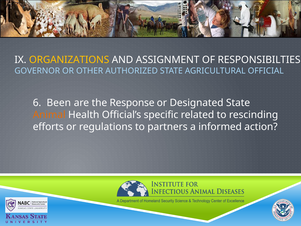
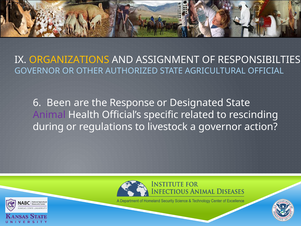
Animal colour: orange -> purple (49, 115)
efforts: efforts -> during (48, 127)
partners: partners -> livestock (167, 127)
a informed: informed -> governor (220, 127)
